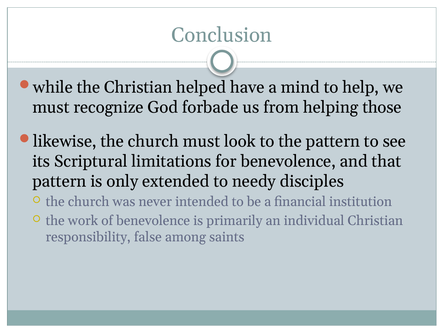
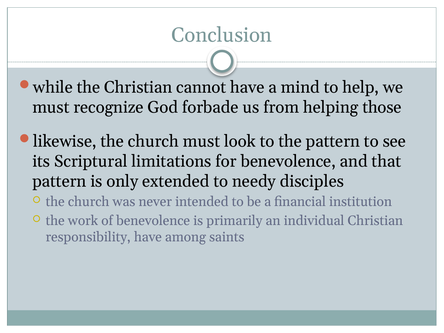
helped: helped -> cannot (201, 87)
responsibility false: false -> have (148, 237)
